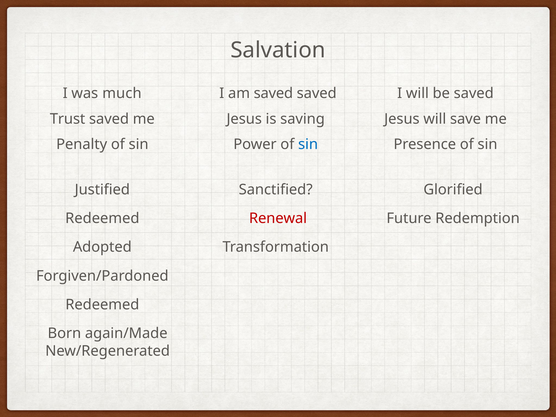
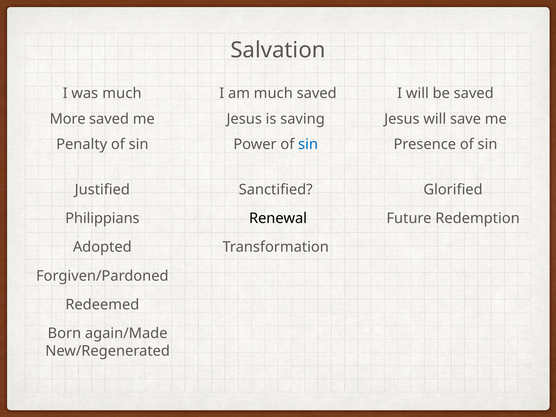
am saved: saved -> much (273, 93)
Trust: Trust -> More (68, 119)
Redeemed: Redeemed -> Philippians (102, 218)
Renewal colour: red -> black (278, 218)
